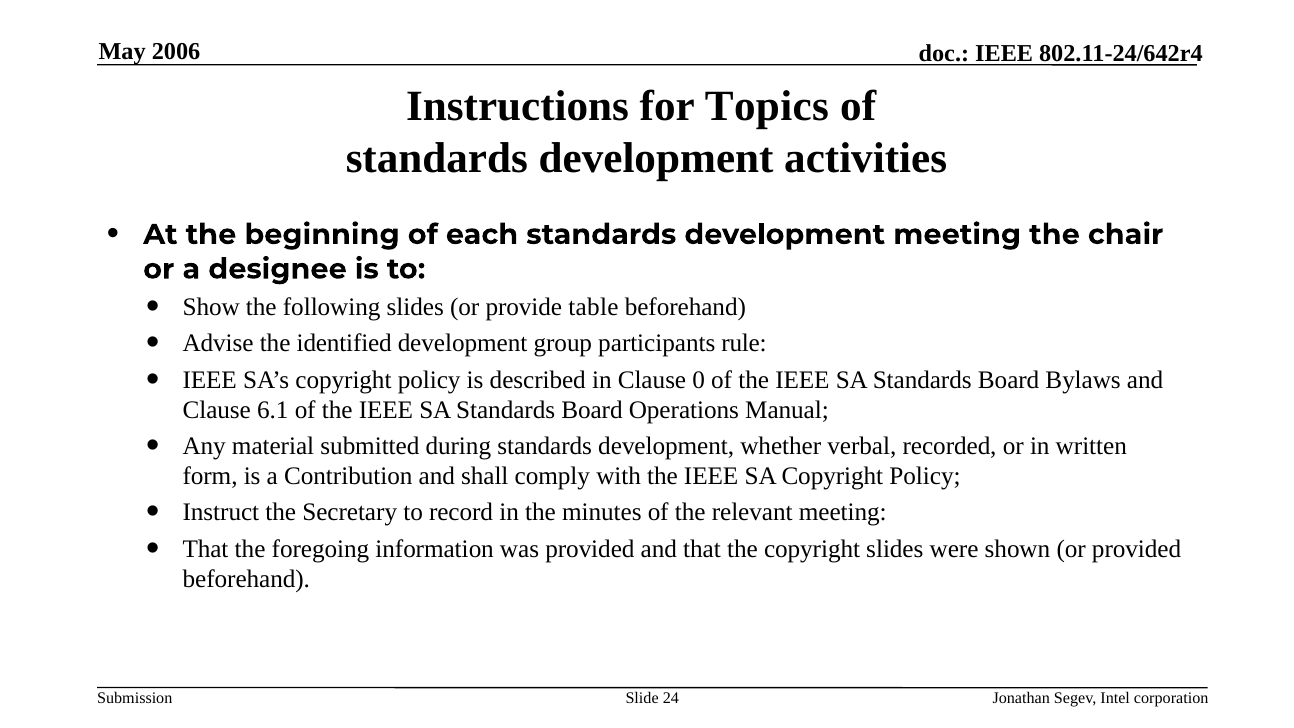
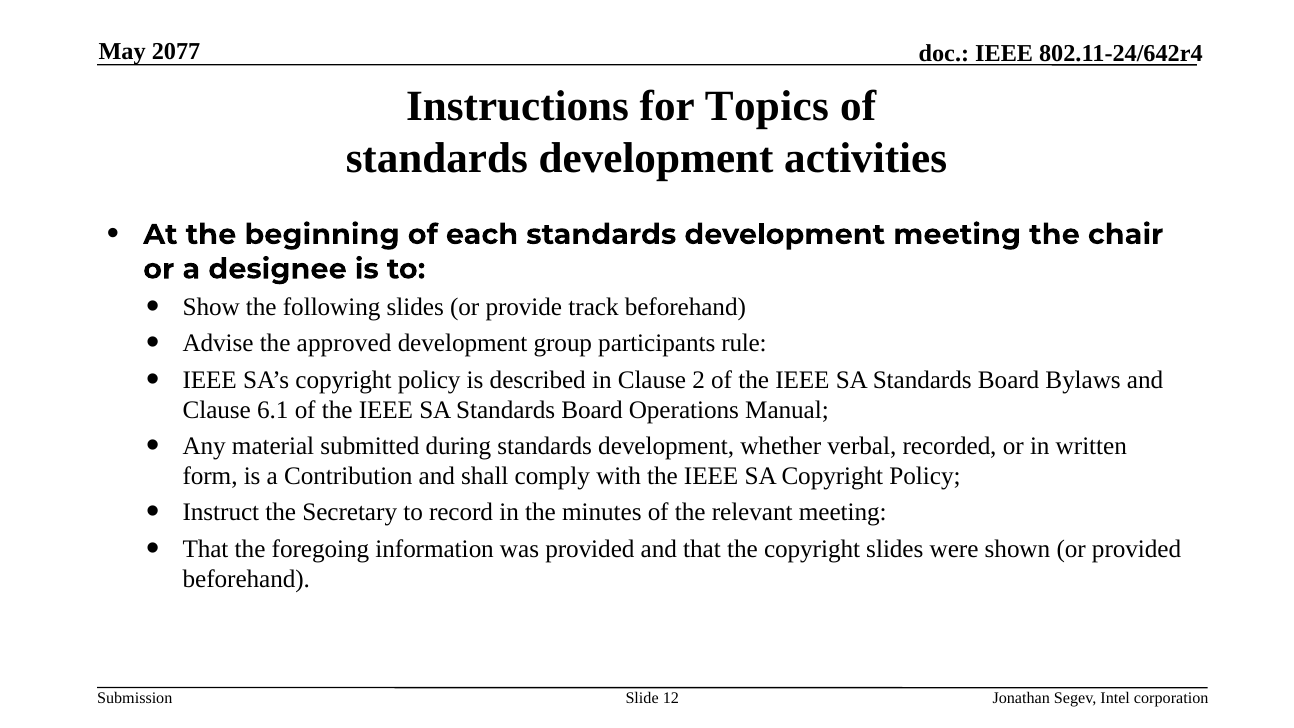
2006: 2006 -> 2077 (176, 51)
table: table -> track (594, 307)
identified: identified -> approved (344, 343)
0: 0 -> 2 (699, 380)
24: 24 -> 12 (671, 698)
